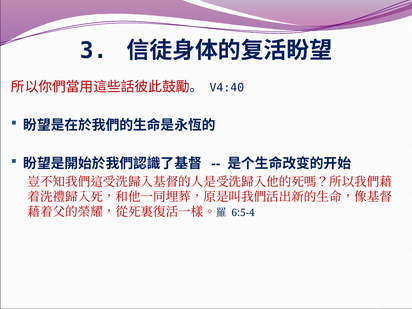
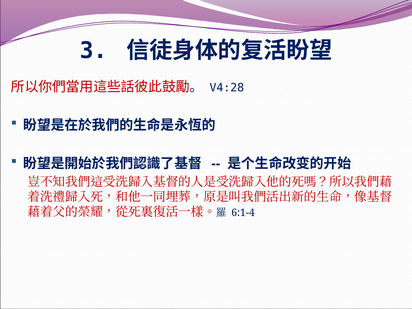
V4:40: V4:40 -> V4:28 (227, 88)
6:5-4: 6:5-4 -> 6:1-4 (243, 213)
